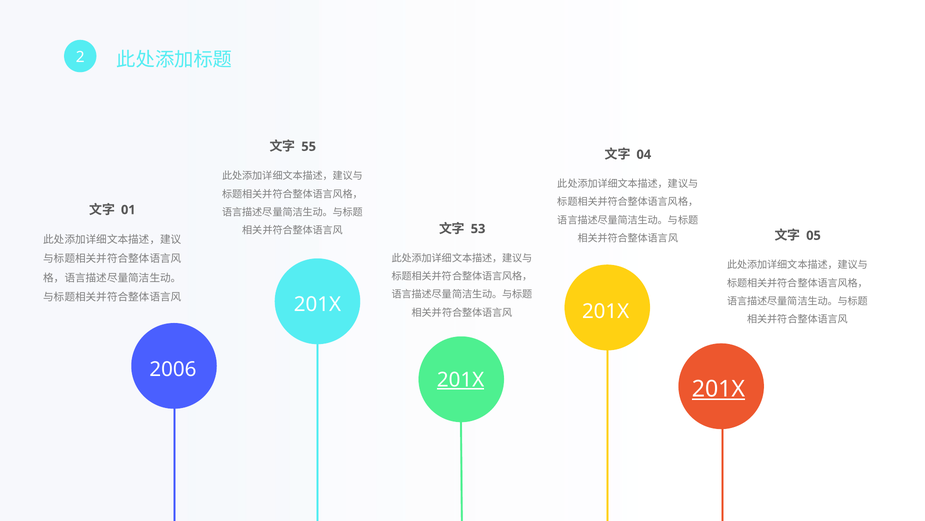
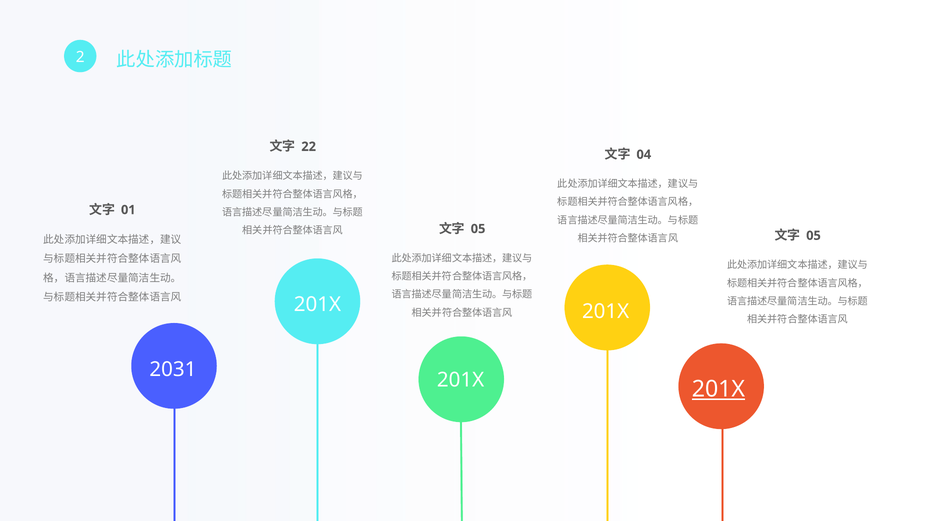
55: 55 -> 22 (309, 146)
53: 53 -> 05 (478, 229)
2006: 2006 -> 2031 (173, 369)
201X underline: present -> none (461, 379)
